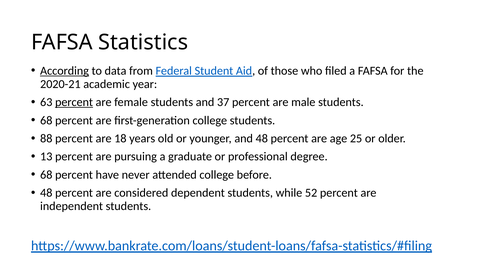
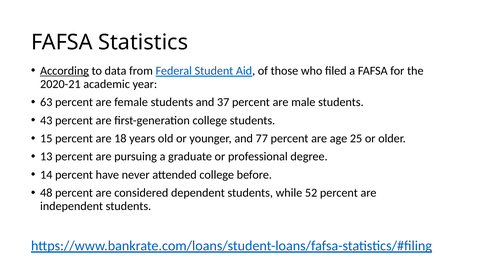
percent underline: present -> none (74, 102)
68: 68 -> 43 (46, 120)
88: 88 -> 15 (46, 138)
and 48: 48 -> 77 (262, 138)
68: 68 -> 14 (46, 174)
